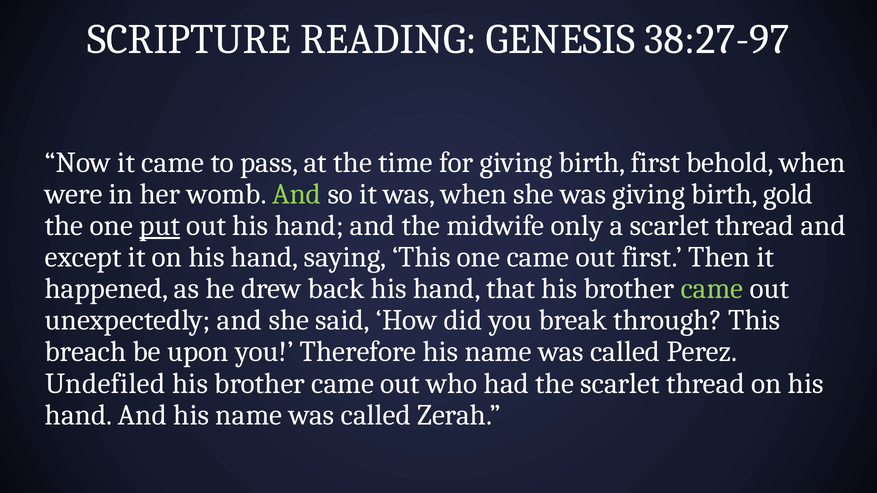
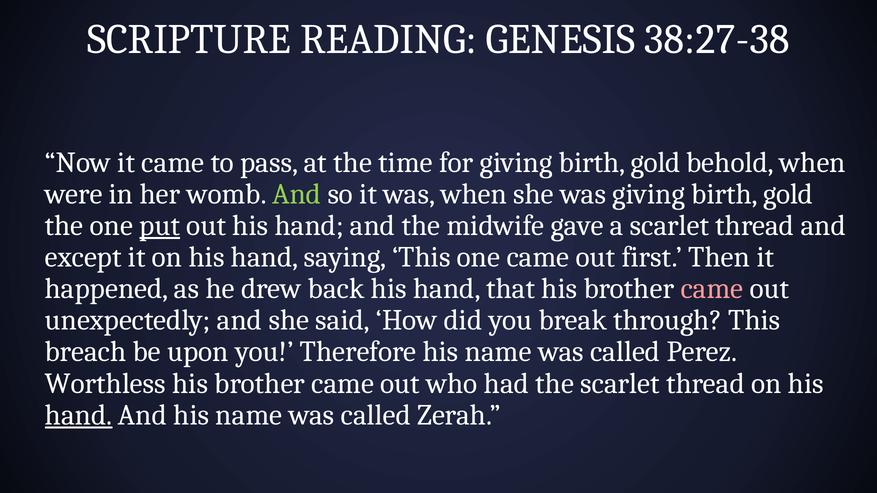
38:27-97: 38:27-97 -> 38:27-38 (717, 39)
for giving birth first: first -> gold (656, 163)
only: only -> gave (577, 226)
came colour: light green -> pink (712, 289)
Undefiled: Undefiled -> Worthless (105, 384)
hand underline: none -> present (79, 415)
